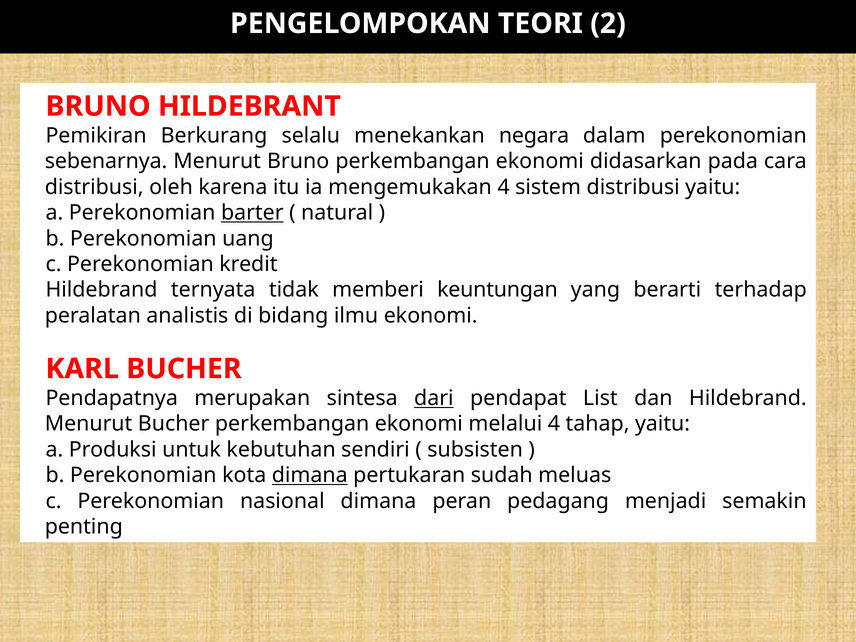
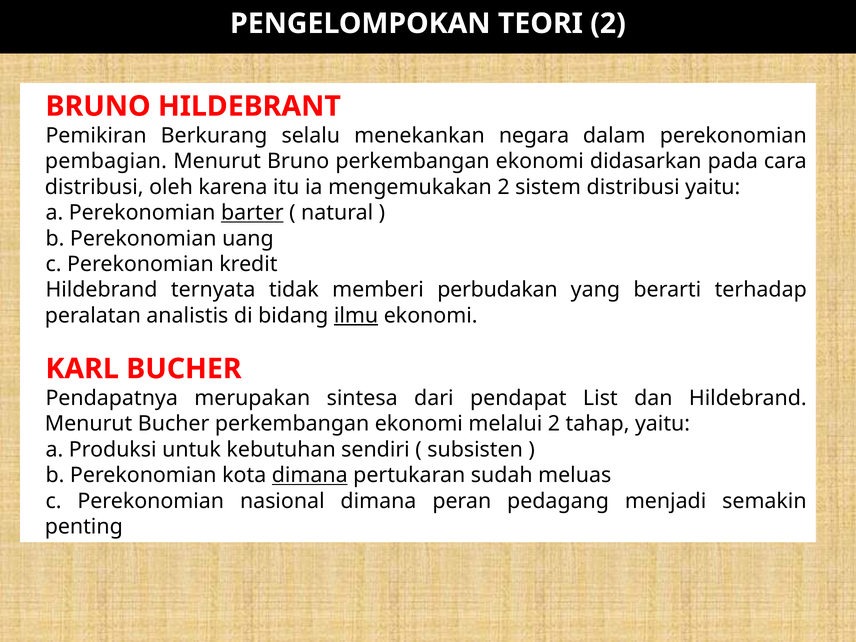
sebenarnya: sebenarnya -> pembagian (106, 161)
mengemukakan 4: 4 -> 2 (504, 187)
keuntungan: keuntungan -> perbudakan (497, 290)
ilmu underline: none -> present (356, 315)
dari underline: present -> none (434, 398)
melalui 4: 4 -> 2 (554, 424)
